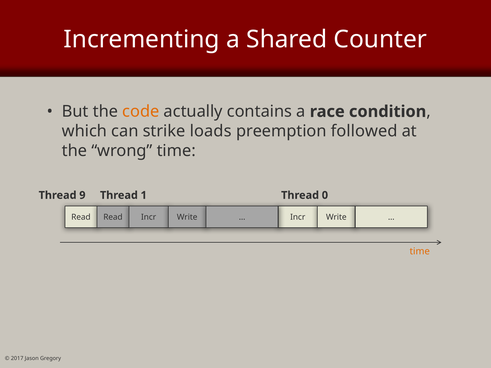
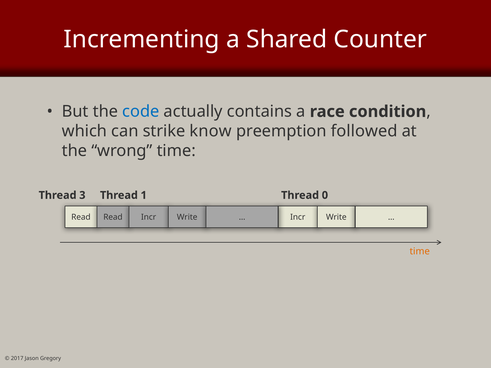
code colour: orange -> blue (141, 112)
loads: loads -> know (211, 131)
9: 9 -> 3 (82, 195)
